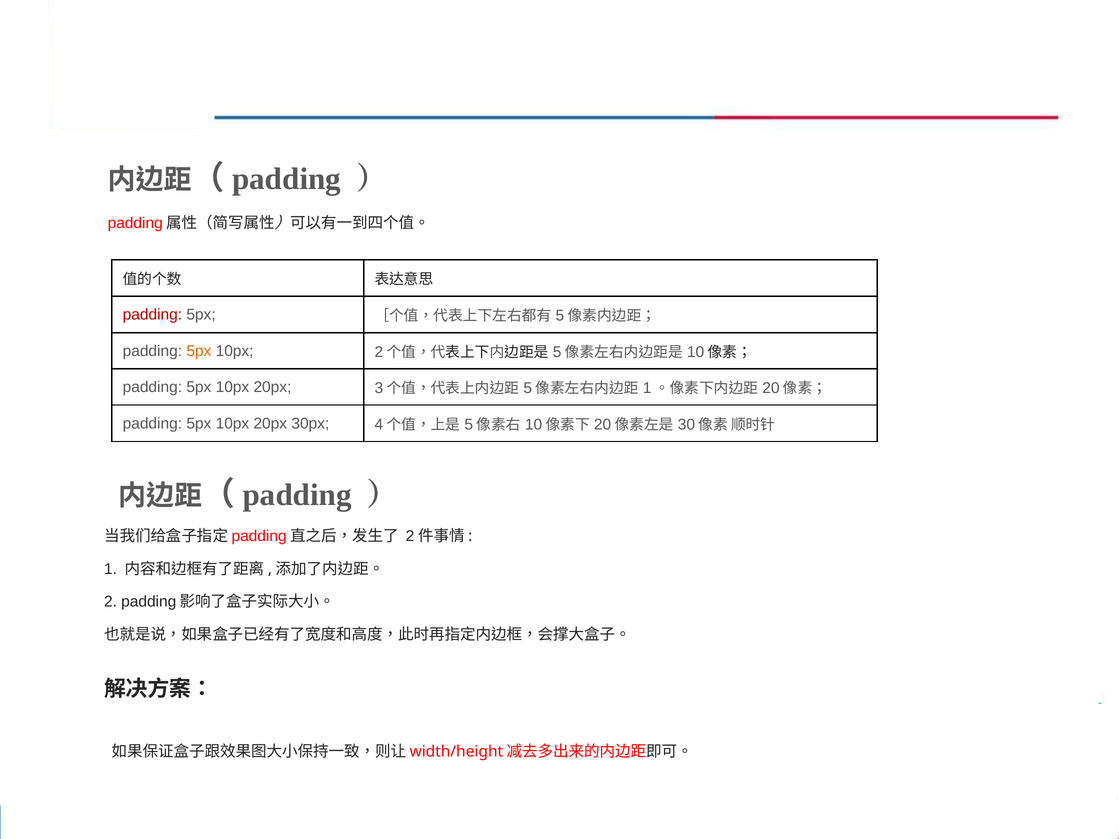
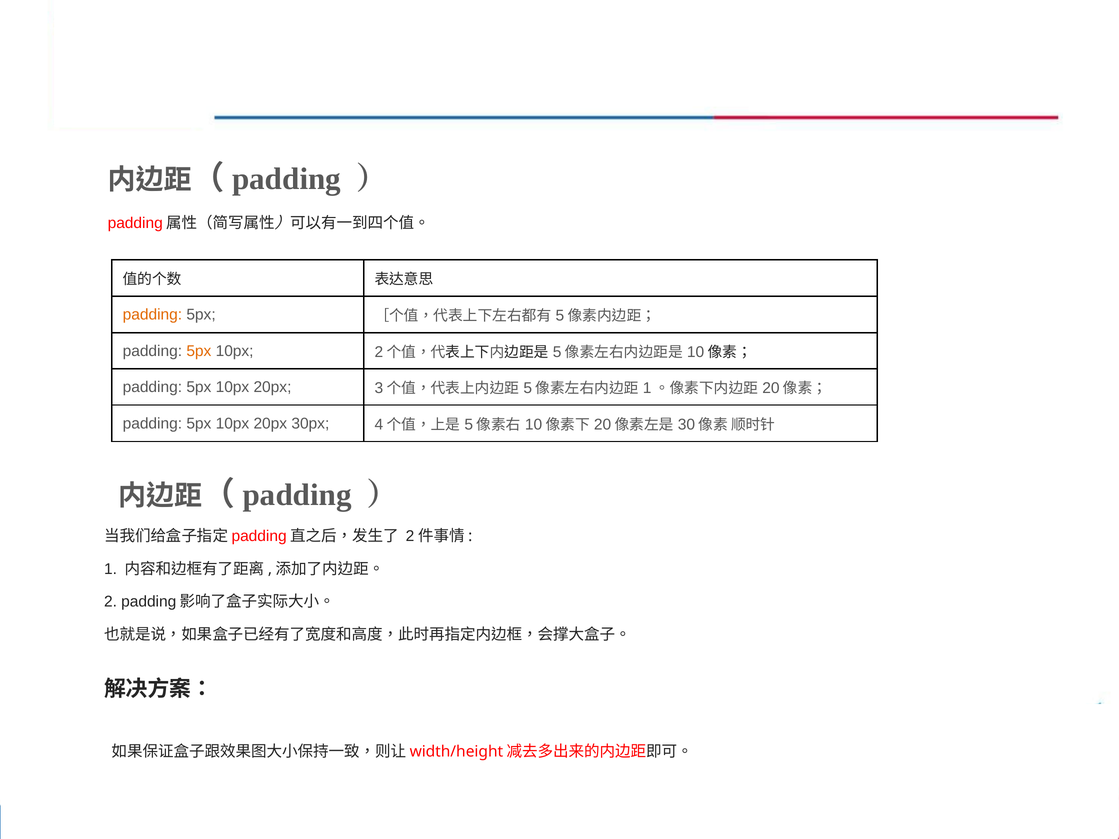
padding colour: red -> orange (152, 315)
